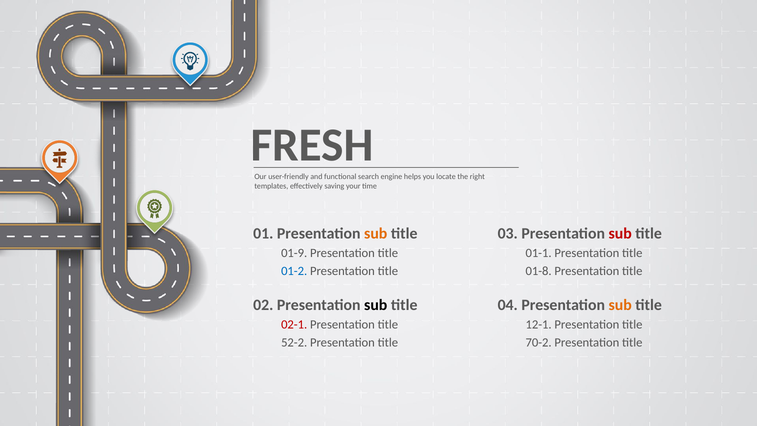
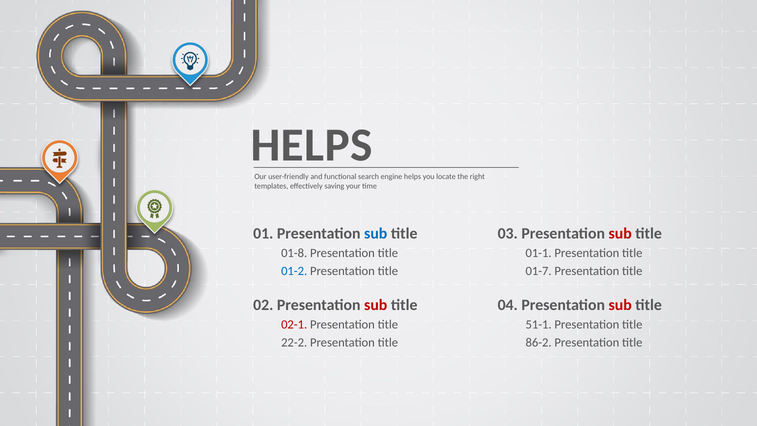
FRESH: FRESH -> HELPS (312, 145)
sub colour: orange -> blue (376, 233)
01-9: 01-9 -> 01-8 (294, 253)
01-8: 01-8 -> 01-7 (539, 271)
sub colour: black -> red (376, 305)
sub colour: orange -> red (620, 305)
12-1: 12-1 -> 51-1 (539, 325)
52-2: 52-2 -> 22-2 (294, 342)
70-2: 70-2 -> 86-2 (539, 342)
